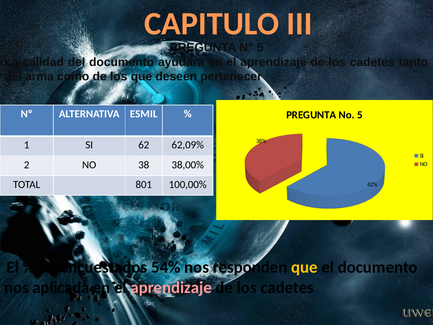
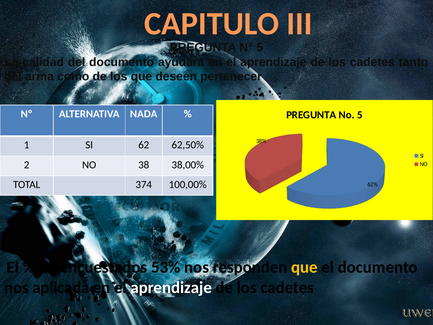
ESMIL: ESMIL -> NADA (144, 114)
62,09%: 62,09% -> 62,50% (188, 145)
801: 801 -> 374 (144, 184)
54%: 54% -> 53% (166, 267)
aprendizaje colour: pink -> white (171, 287)
